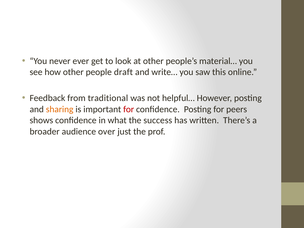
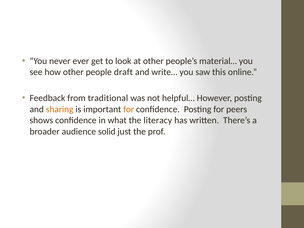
for colour: red -> orange (129, 109)
success: success -> literacy (158, 120)
over: over -> solid (107, 132)
